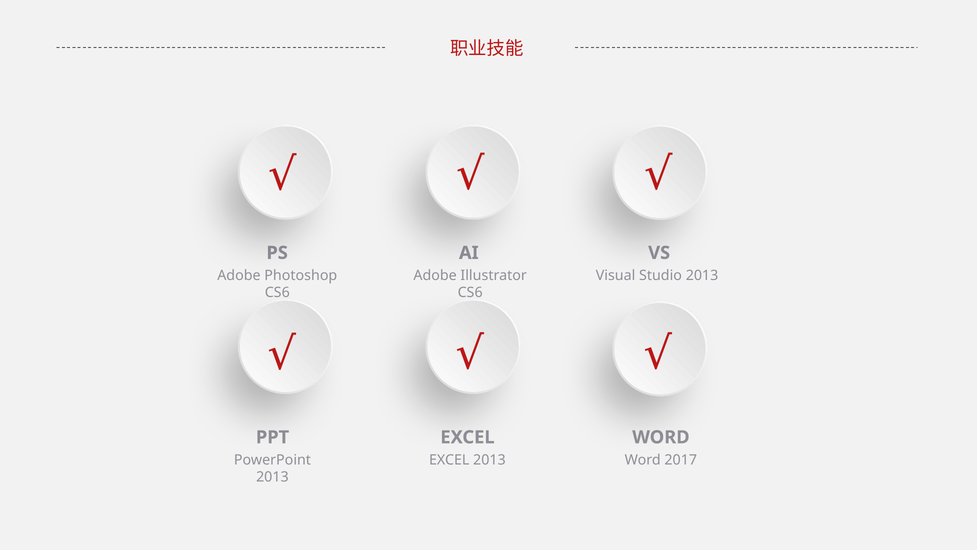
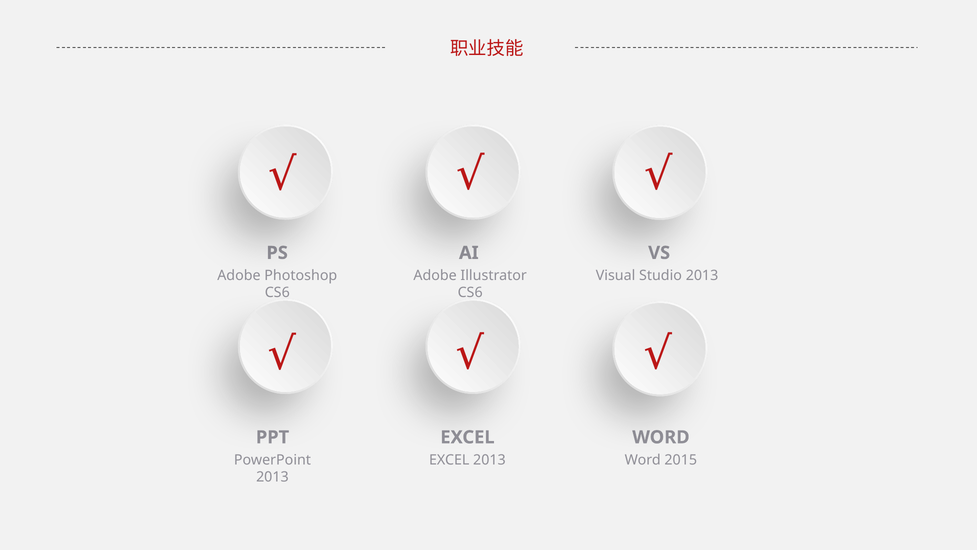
2017: 2017 -> 2015 (681, 460)
